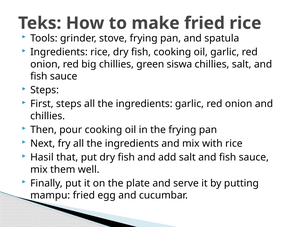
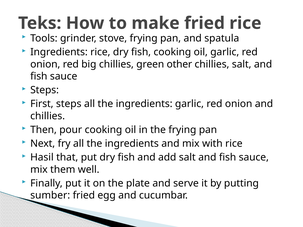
siswa: siswa -> other (179, 64)
mampu: mampu -> sumber (50, 196)
